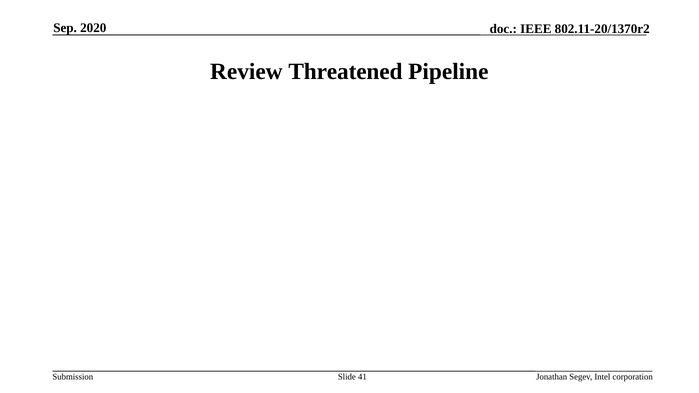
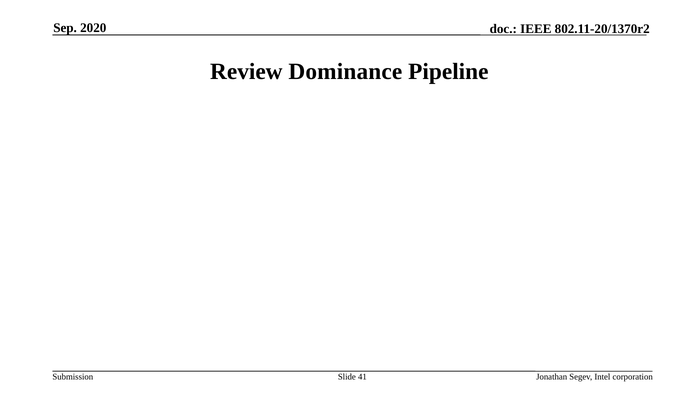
Threatened: Threatened -> Dominance (345, 71)
